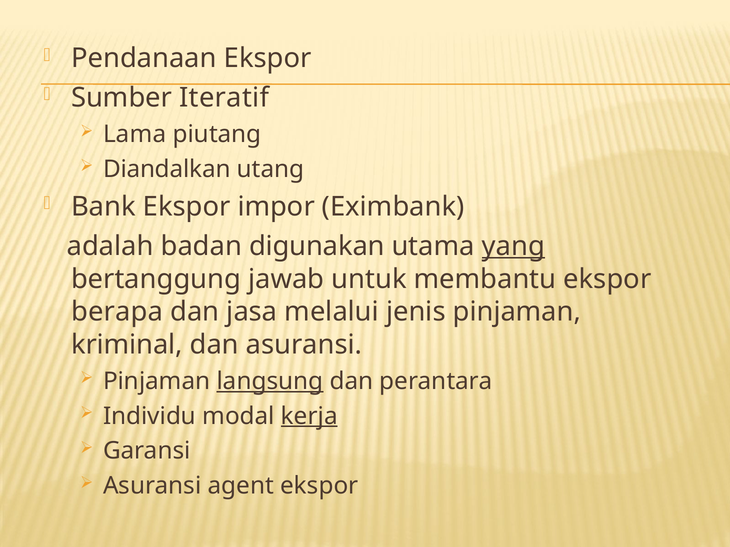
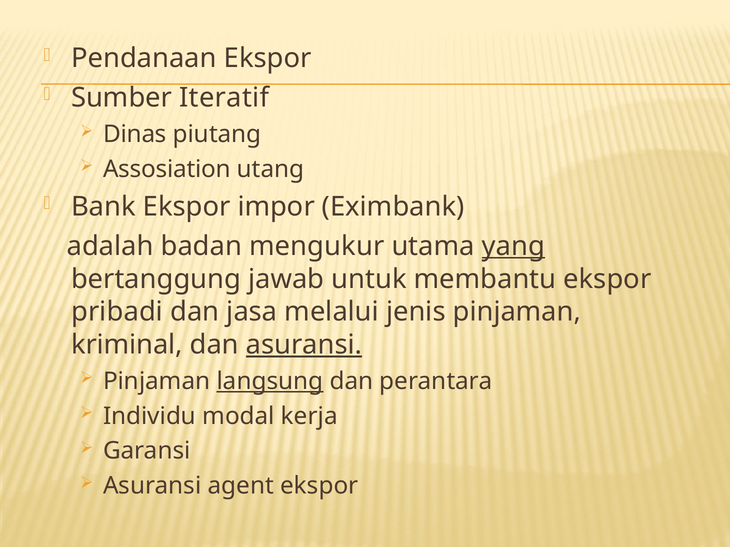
Lama: Lama -> Dinas (135, 134)
Diandalkan: Diandalkan -> Assosiation (167, 169)
digunakan: digunakan -> mengukur (317, 246)
berapa: berapa -> pribadi (117, 312)
asuransi underline: none -> present (304, 345)
kerja underline: present -> none (309, 416)
